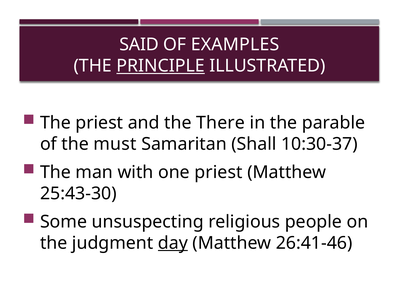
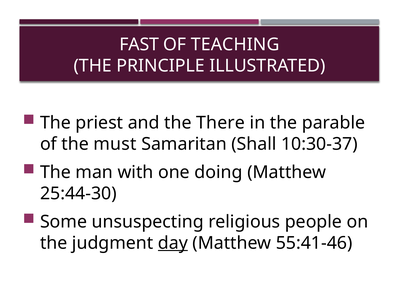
SAID: SAID -> FAST (139, 45)
EXAMPLES: EXAMPLES -> TEACHING (235, 45)
PRINCIPLE underline: present -> none (161, 66)
one priest: priest -> doing (218, 172)
25:43-30: 25:43-30 -> 25:44-30 (78, 194)
26:41-46: 26:41-46 -> 55:41-46 (314, 243)
